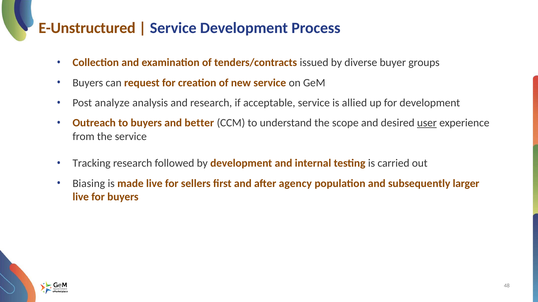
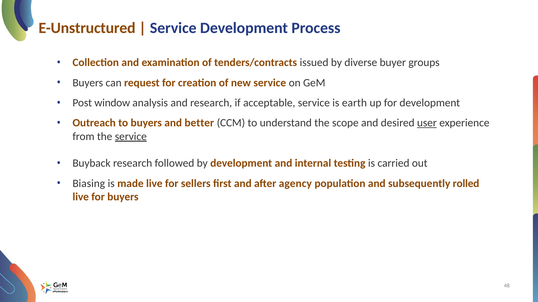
analyze: analyze -> window (112, 103)
allied: allied -> earth (354, 103)
service underline: none -> present (131, 137)
Tracking: Tracking -> Buyback (92, 164)
larger: larger -> rolled (466, 184)
